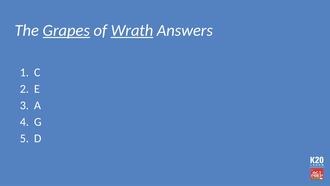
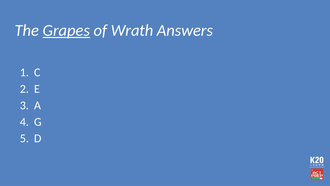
Wrath underline: present -> none (132, 30)
